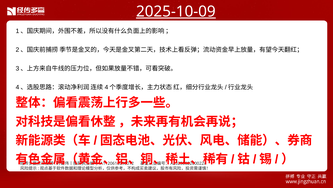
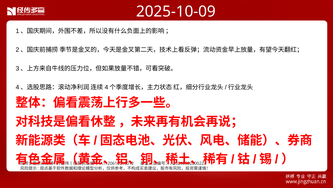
2025-10-09 underline: present -> none (176, 11)
